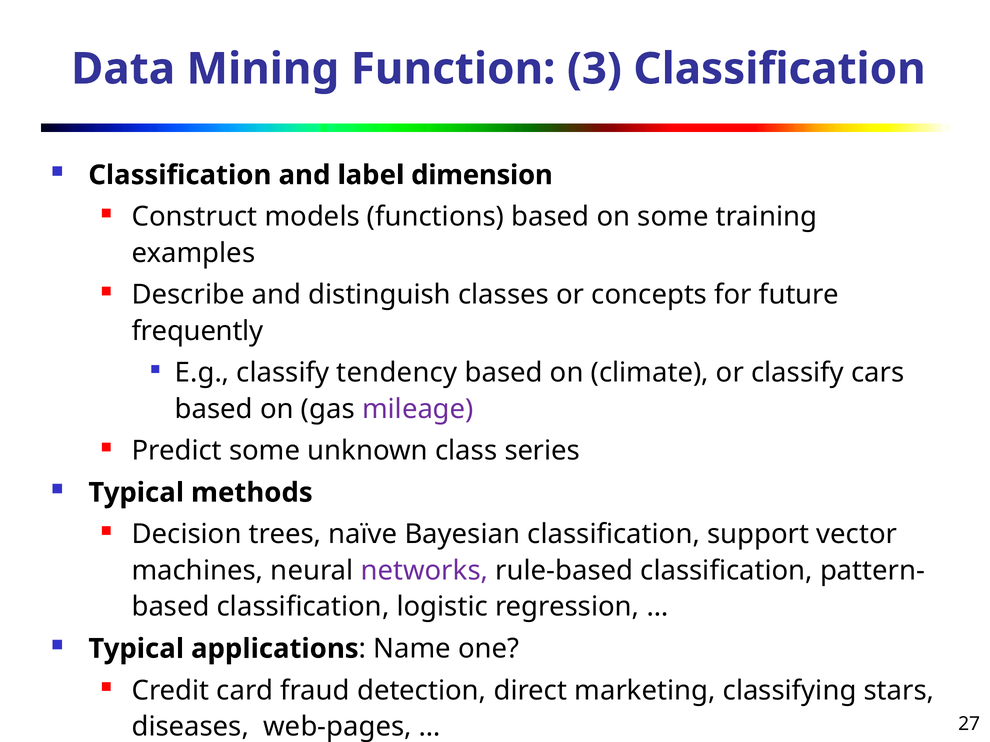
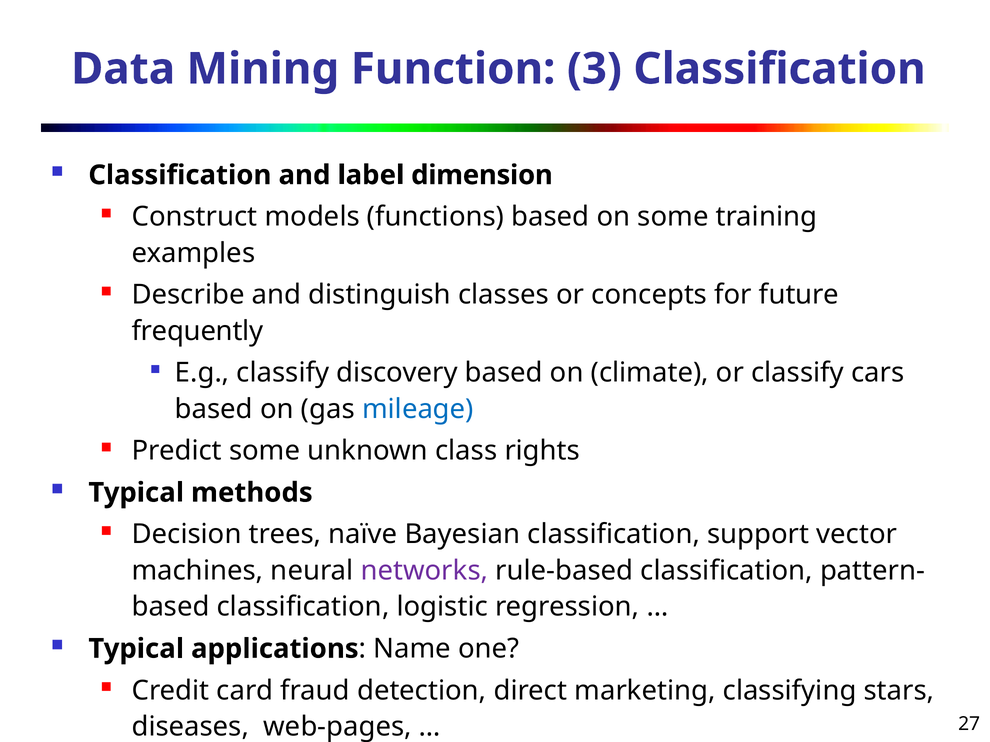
tendency: tendency -> discovery (397, 373)
mileage colour: purple -> blue (418, 409)
series: series -> rights (542, 451)
